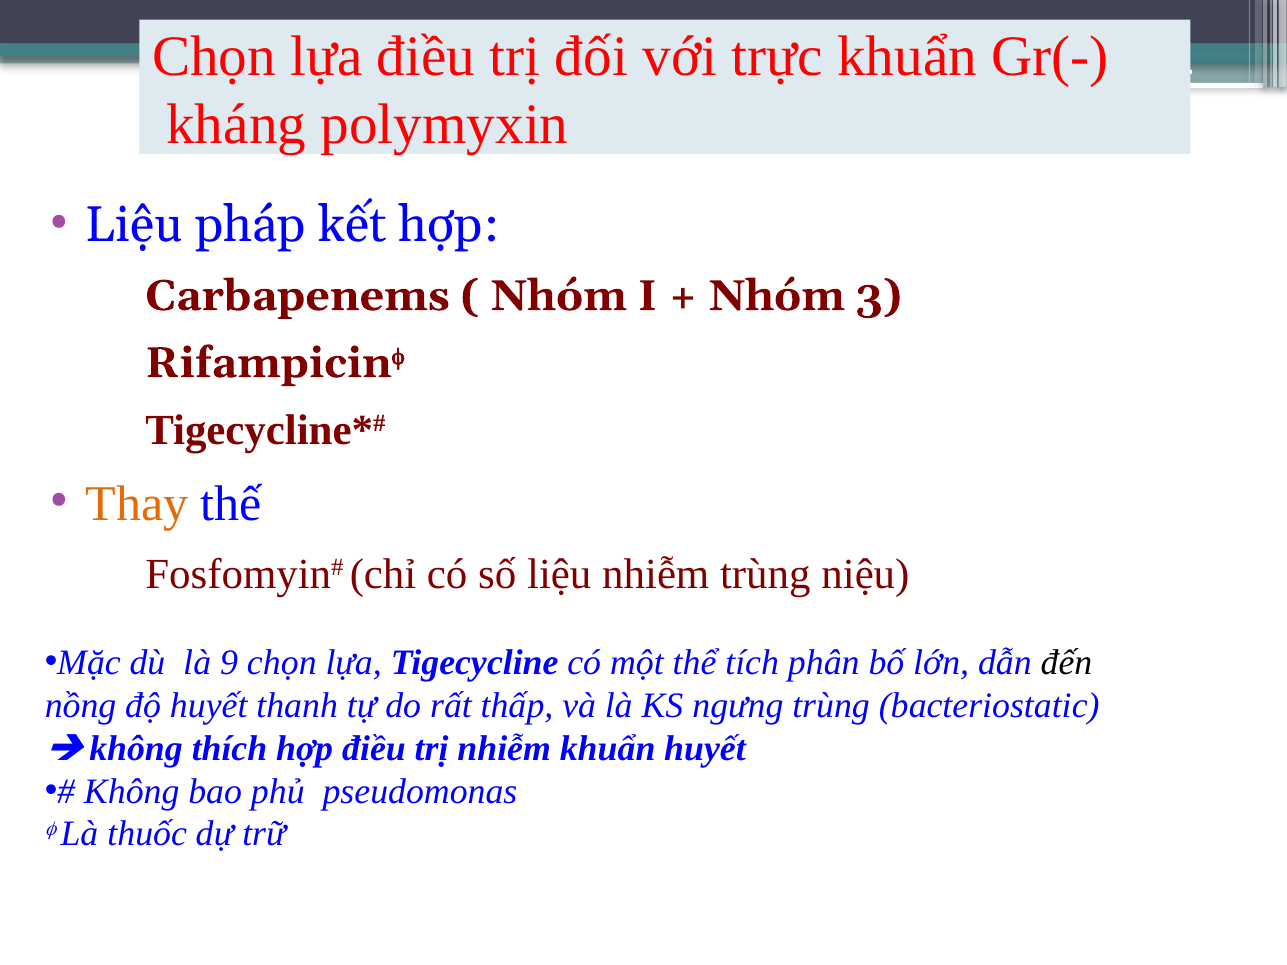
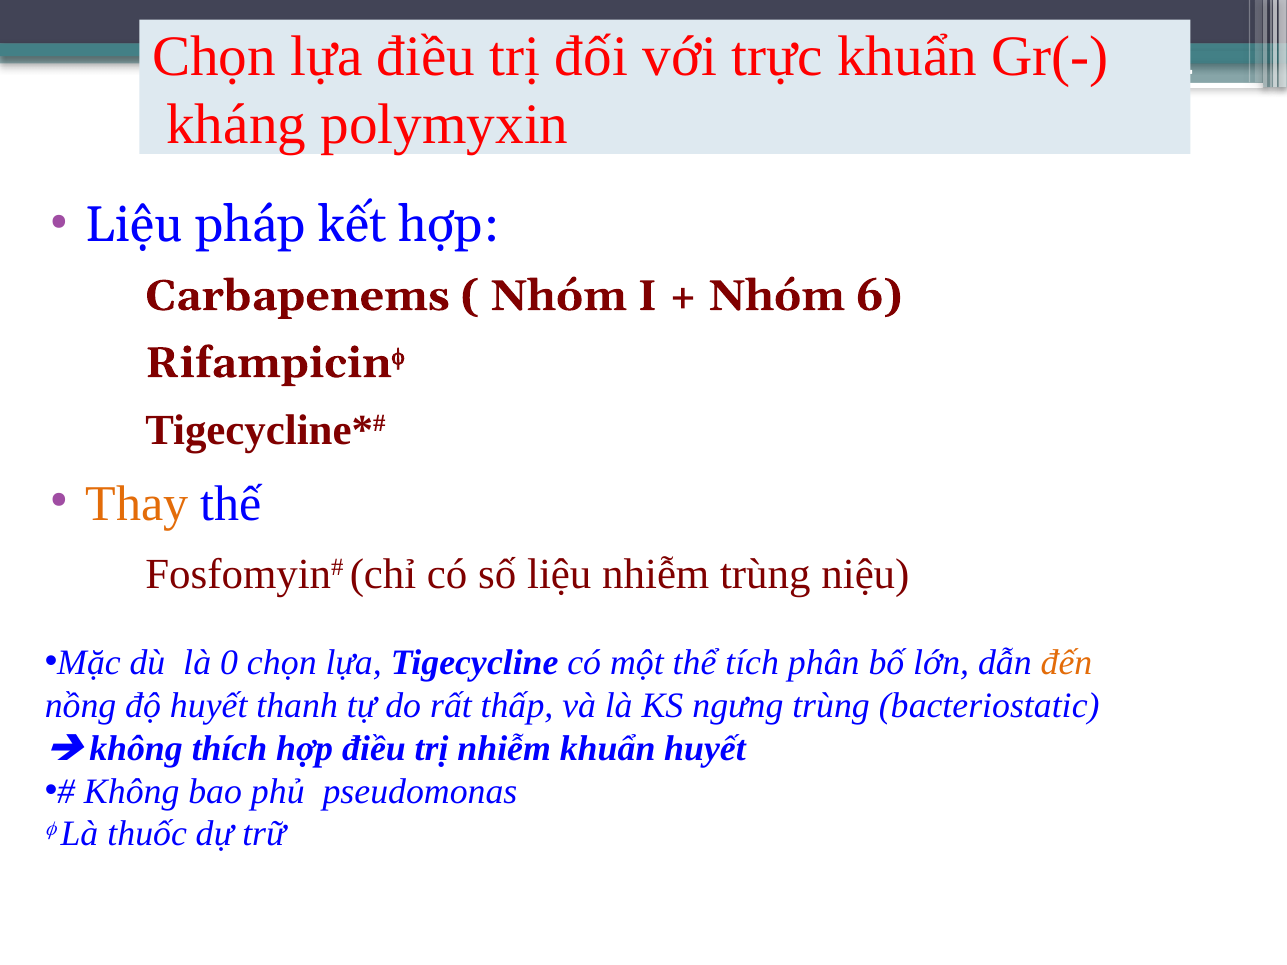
3: 3 -> 6 (879, 296)
9: 9 -> 0 (229, 663)
đến colour: black -> orange (1066, 663)
